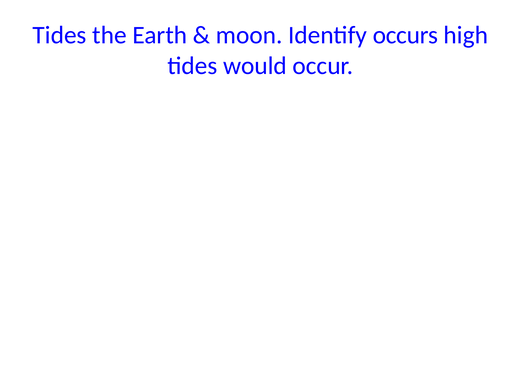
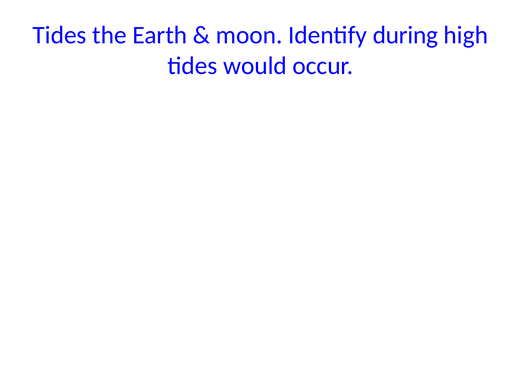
occurs: occurs -> during (405, 35)
